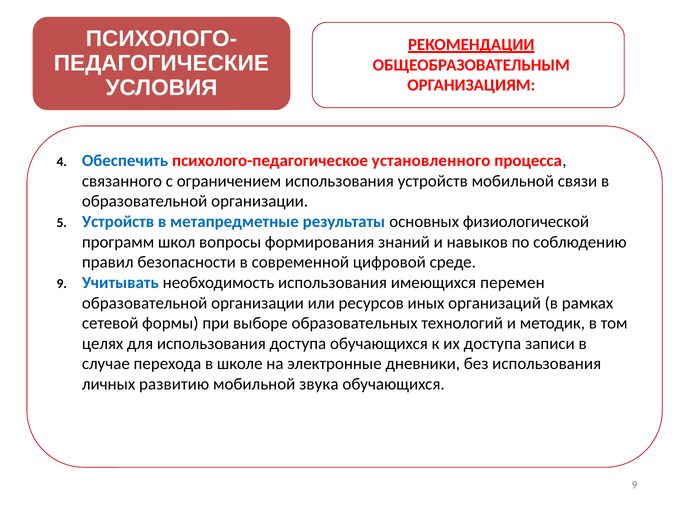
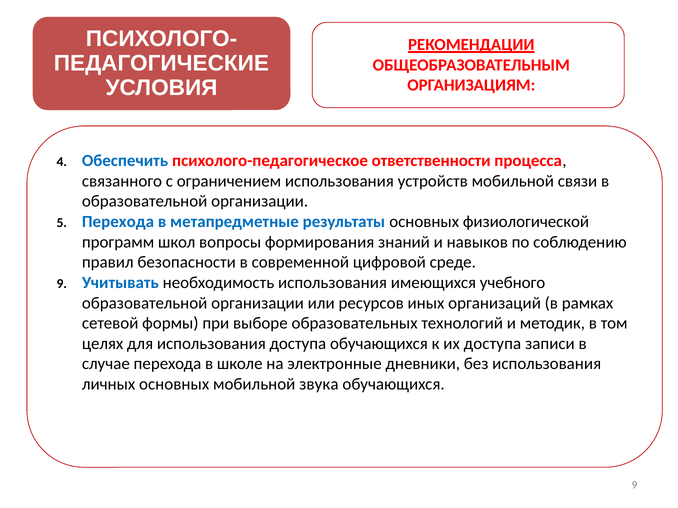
установленного: установленного -> ответственности (431, 161)
Устройств: Устройств -> Перехода (118, 222)
перемен: перемен -> учебного (513, 283)
личных развитию: развитию -> основных (174, 385)
